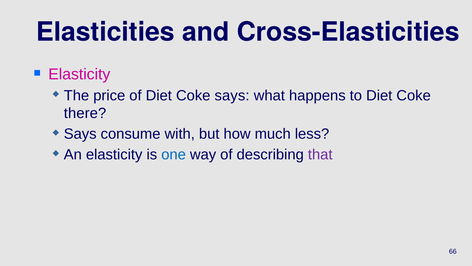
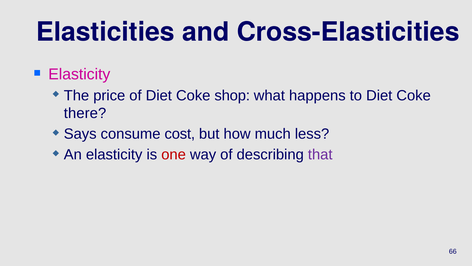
Coke says: says -> shop (232, 95)
with: with -> cost (180, 134)
one colour: blue -> red (174, 154)
